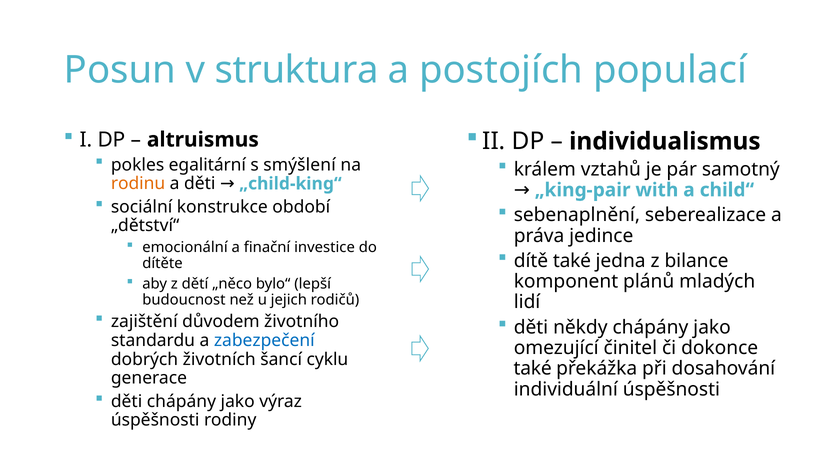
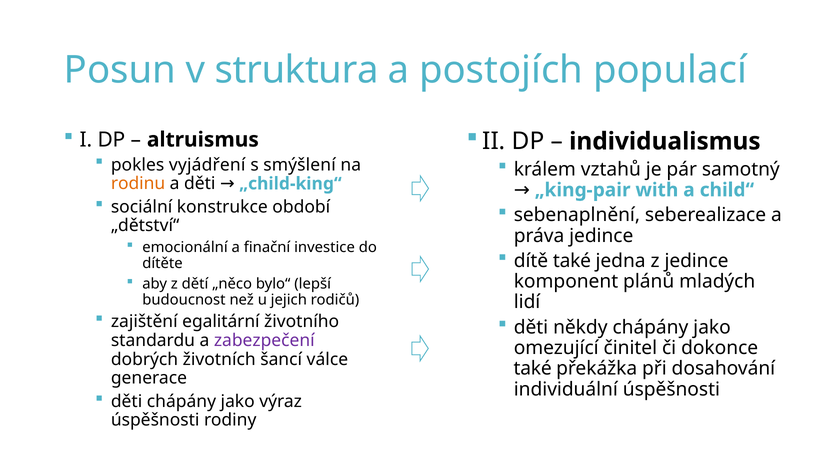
egalitární: egalitární -> vyjádření (207, 165)
z bilance: bilance -> jedince (697, 261)
důvodem: důvodem -> egalitární (221, 322)
zabezpečení colour: blue -> purple (264, 340)
cyklu: cyklu -> válce (327, 359)
